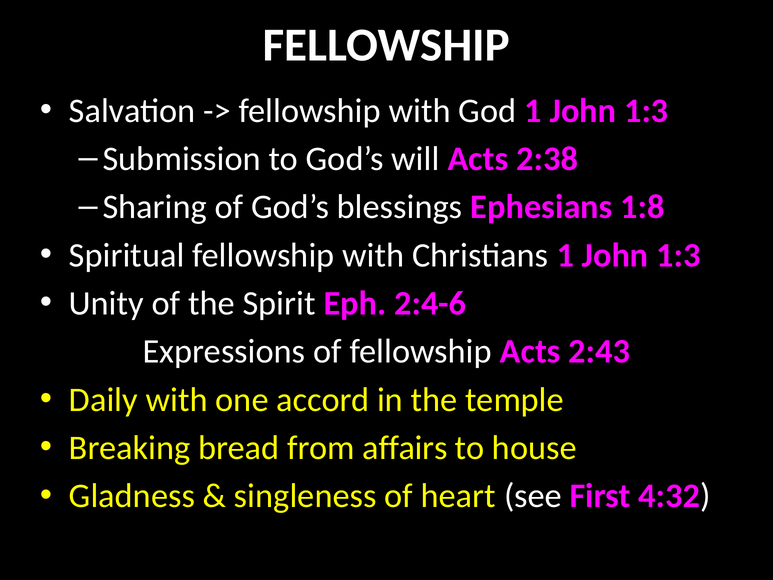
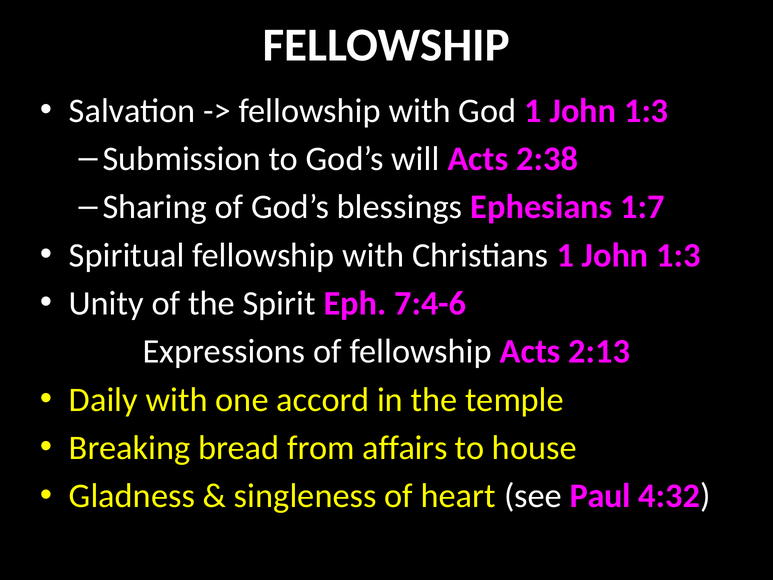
1:8: 1:8 -> 1:7 (643, 207)
2:4-6: 2:4-6 -> 7:4-6 (430, 303)
2:43: 2:43 -> 2:13 (599, 351)
First: First -> Paul (600, 496)
